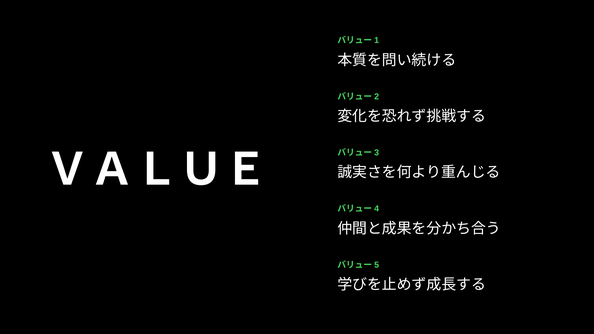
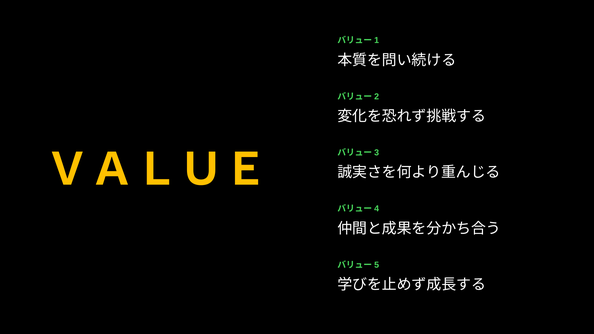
ＶＡＬＵＥ colour: white -> yellow (157, 170)
